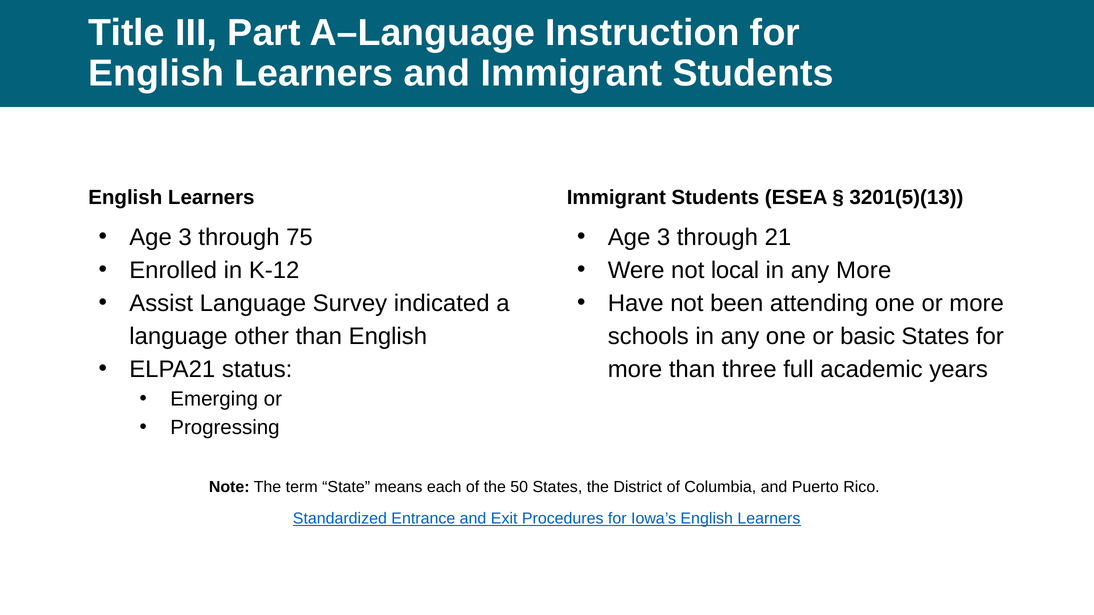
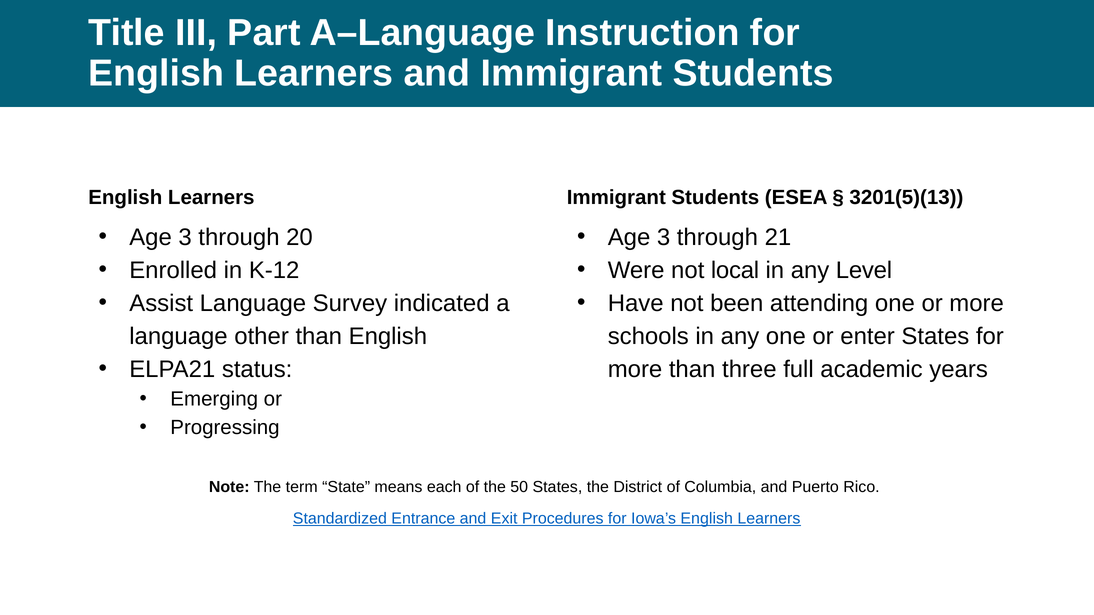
75: 75 -> 20 (300, 237)
any More: More -> Level (864, 270)
basic: basic -> enter (868, 336)
